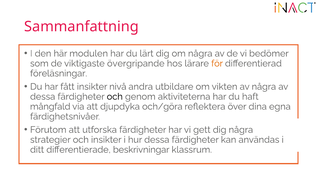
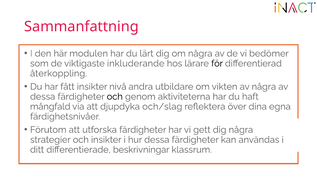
övergripande: övergripande -> inkluderande (136, 64)
för colour: orange -> black (217, 64)
föreläsningar: föreläsningar -> återkoppling (59, 74)
och/göra: och/göra -> och/slag (162, 107)
